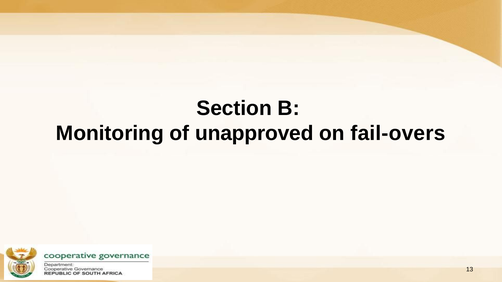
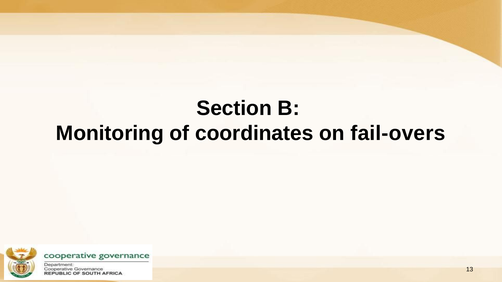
unapproved: unapproved -> coordinates (254, 133)
